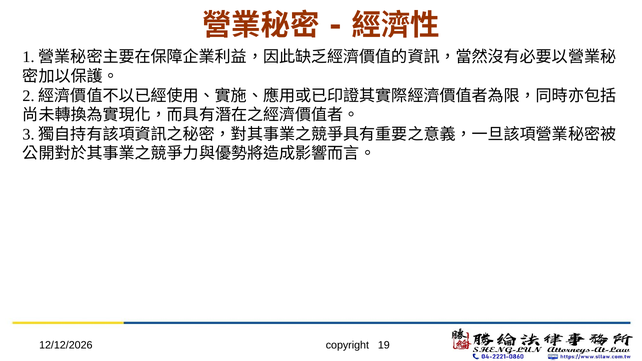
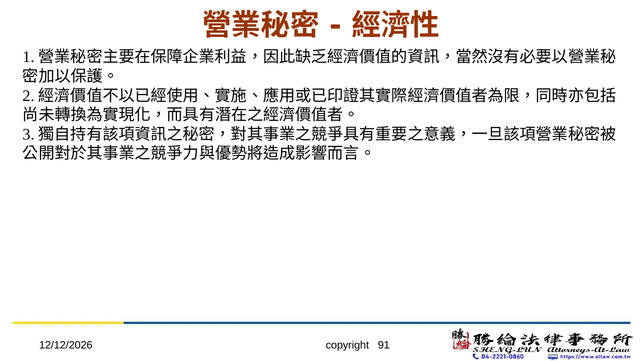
19: 19 -> 91 (384, 345)
